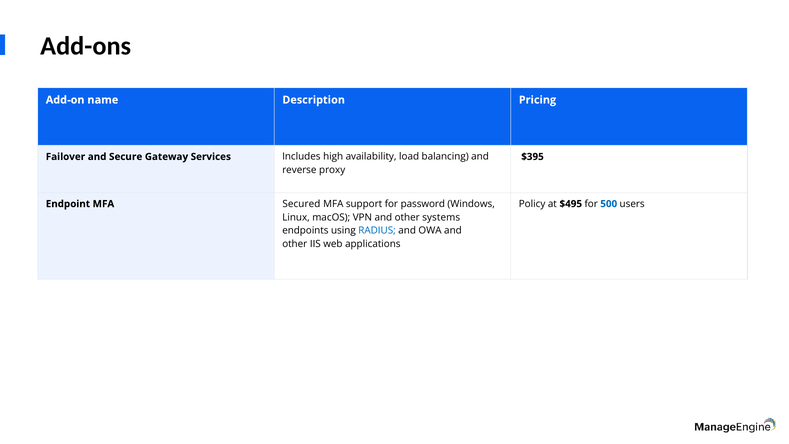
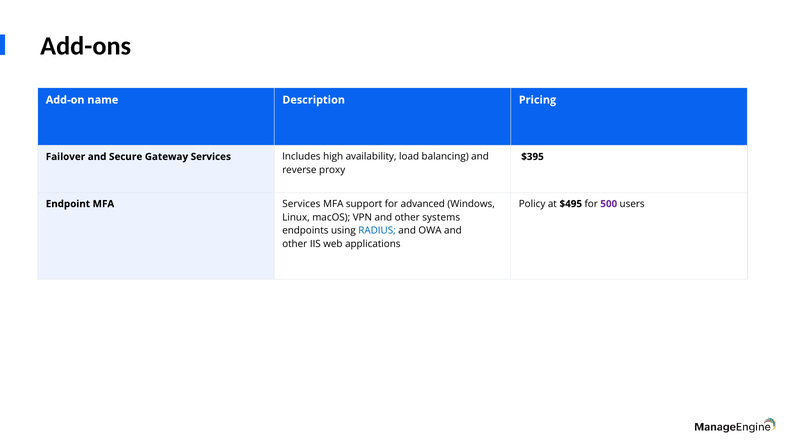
MFA Secured: Secured -> Services (301, 204)
password: password -> advanced (423, 204)
500 colour: blue -> purple (609, 204)
